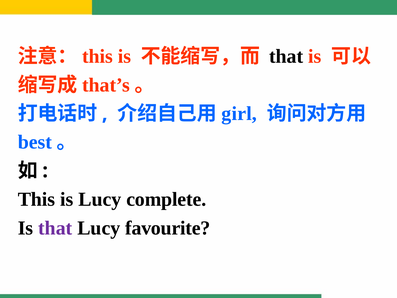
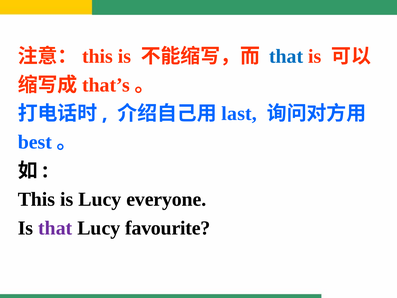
that colour: black -> blue (286, 56)
girl: girl -> last (239, 114)
complete: complete -> everyone (166, 199)
